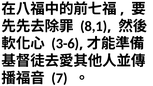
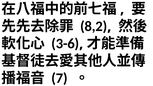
8,1: 8,1 -> 8,2 (94, 26)
